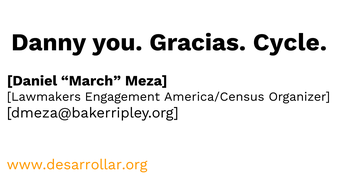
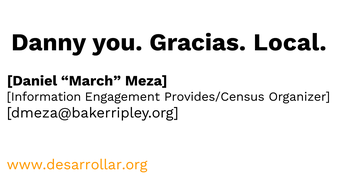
Cycle: Cycle -> Local (290, 42)
Lawmakers: Lawmakers -> Information (44, 97)
America/Census: America/Census -> Provides/Census (214, 97)
